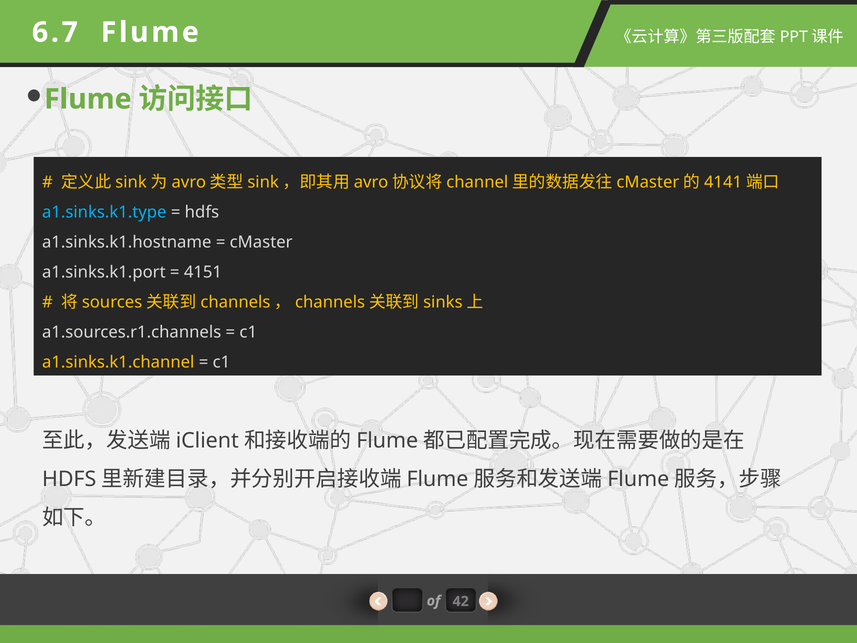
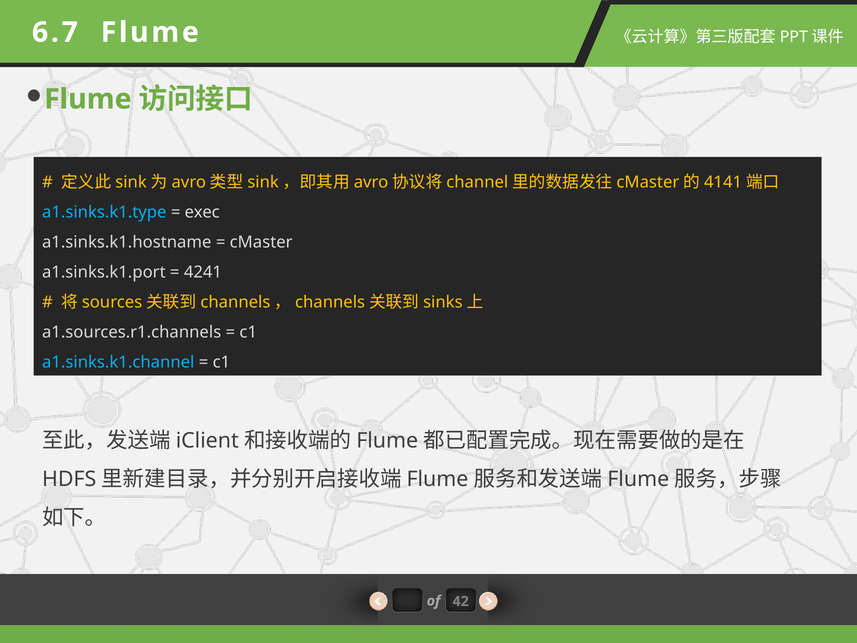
hdfs: hdfs -> exec (202, 212)
4151: 4151 -> 4241 (203, 272)
a1.sinks.k1.channel colour: yellow -> light blue (118, 362)
